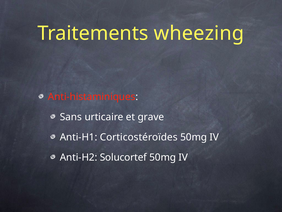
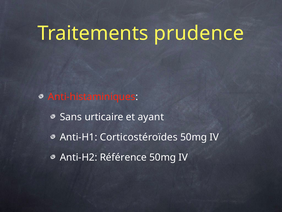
wheezing: wheezing -> prudence (199, 33)
grave: grave -> ayant (151, 117)
Solucortef: Solucortef -> Référence (123, 157)
